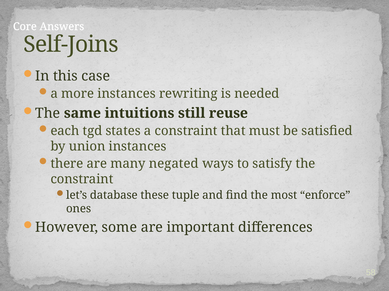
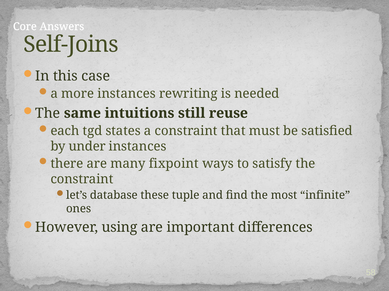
union: union -> under (87, 147)
negated: negated -> fixpoint (174, 164)
enforce: enforce -> infinite (325, 196)
some: some -> using (119, 228)
